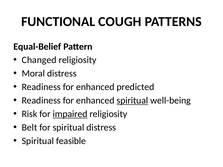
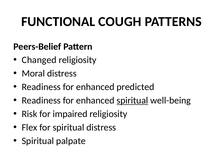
Equal-Belief: Equal-Belief -> Peers-Belief (37, 47)
impaired underline: present -> none (70, 114)
Belt: Belt -> Flex (30, 128)
feasible: feasible -> palpate (71, 141)
